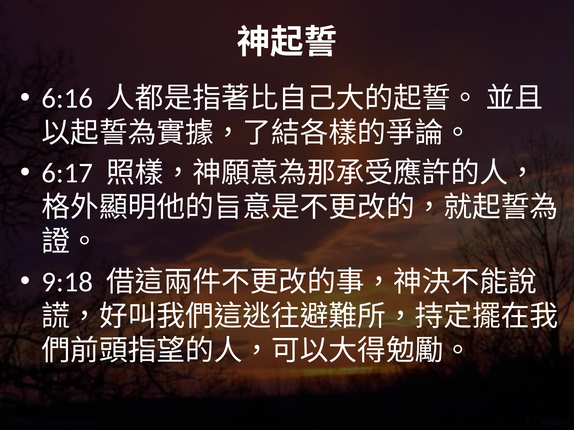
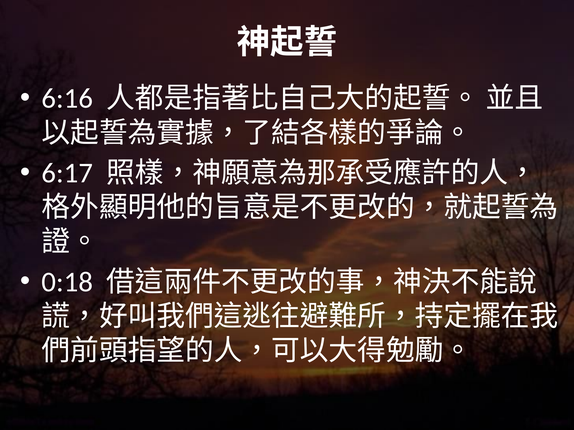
9:18: 9:18 -> 0:18 (67, 282)
